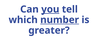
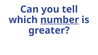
you underline: present -> none (50, 9)
